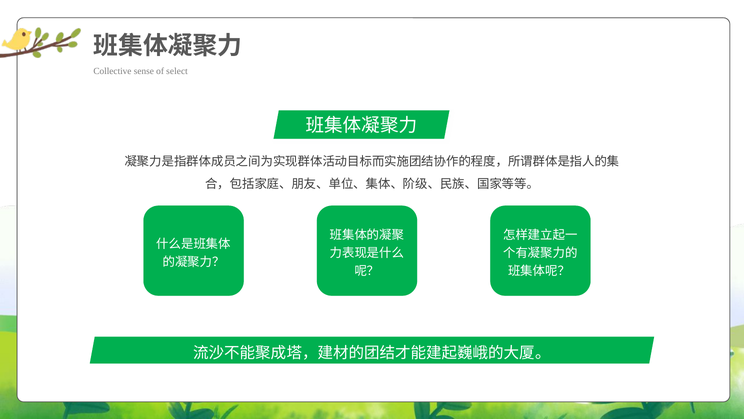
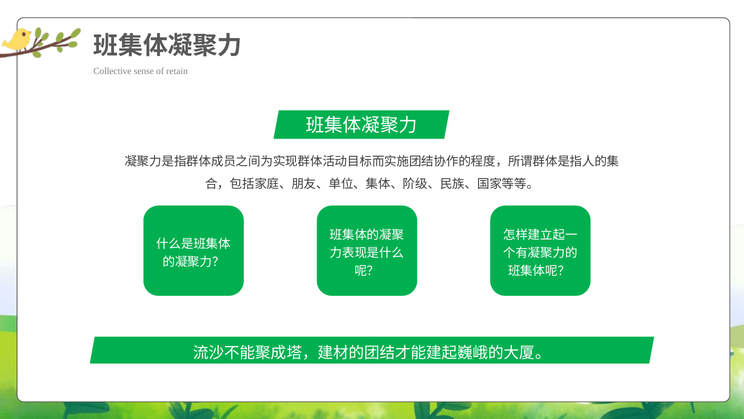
select: select -> retain (177, 71)
